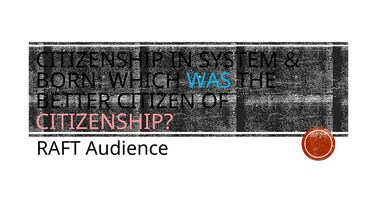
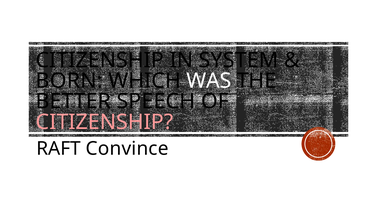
WAS colour: light blue -> white (209, 81)
CITIZEN: CITIZEN -> SPEECH (156, 102)
Audience: Audience -> Convince (127, 149)
